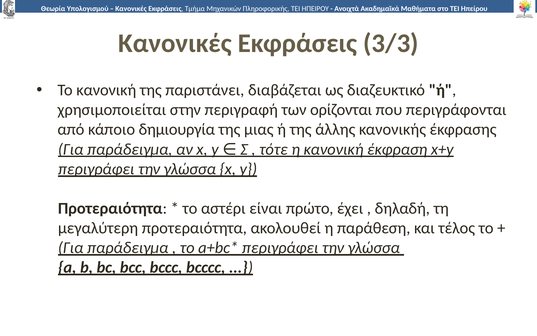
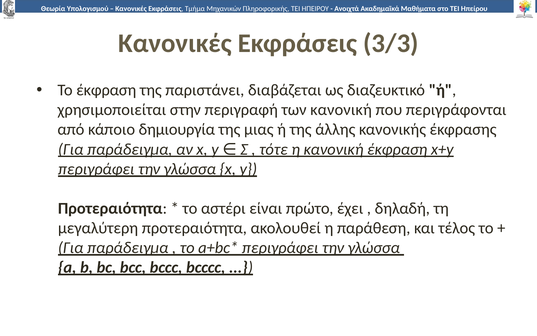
Το κανονική: κανονική -> έκφραση (106, 90)
των ορίζονται: ορίζονται -> κανονική (341, 110)
